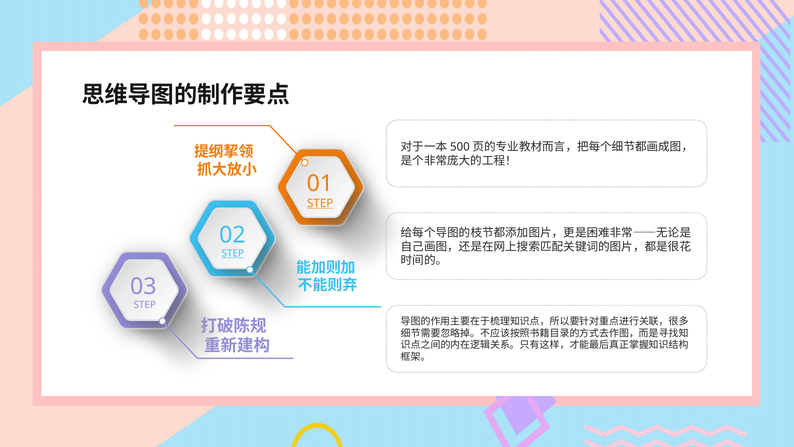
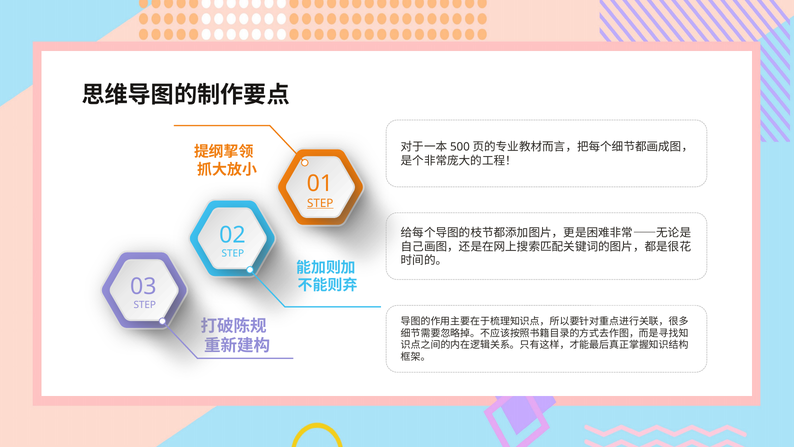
STEP underline: present -> none (233, 253)
